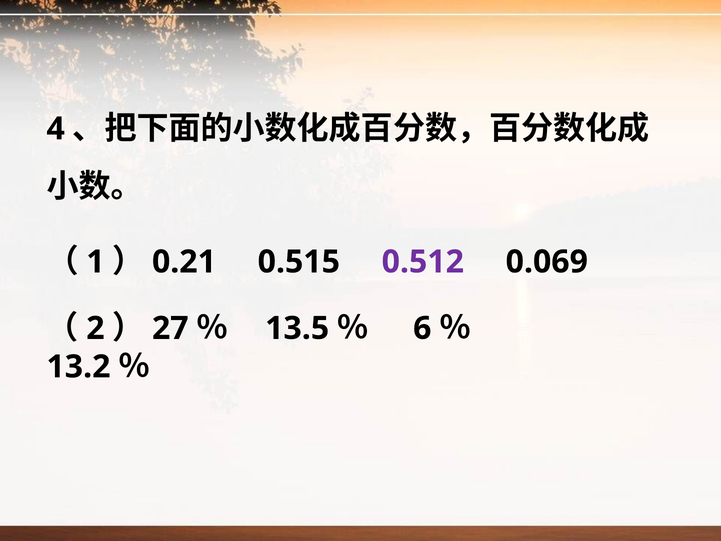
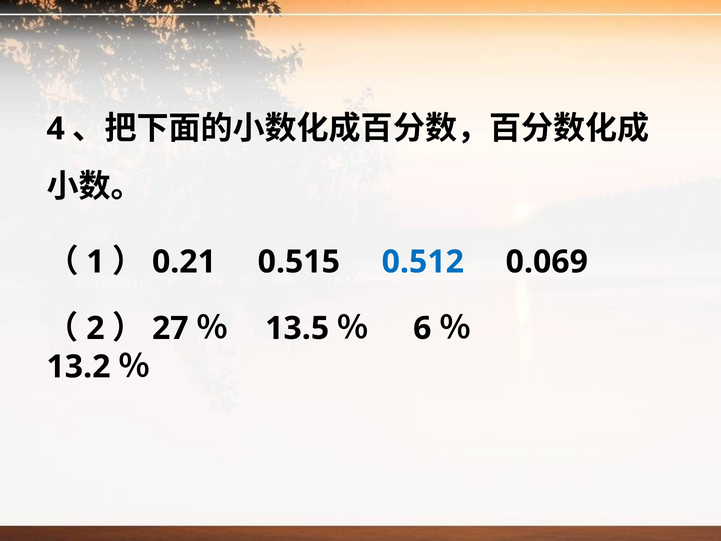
0.512 colour: purple -> blue (423, 262)
